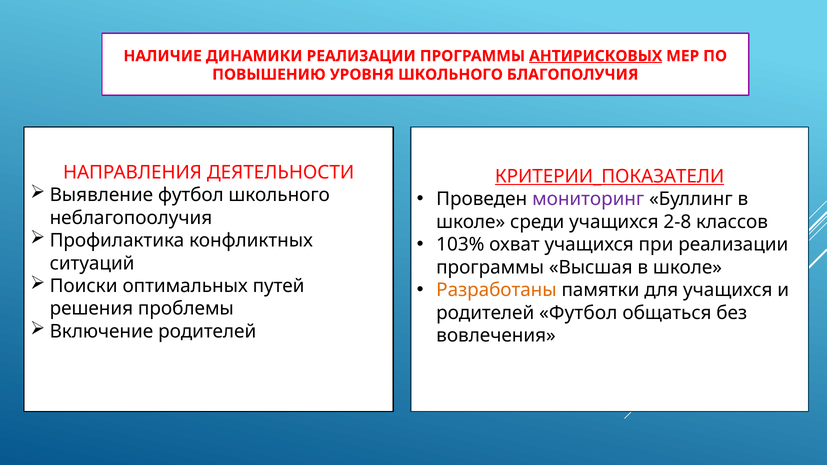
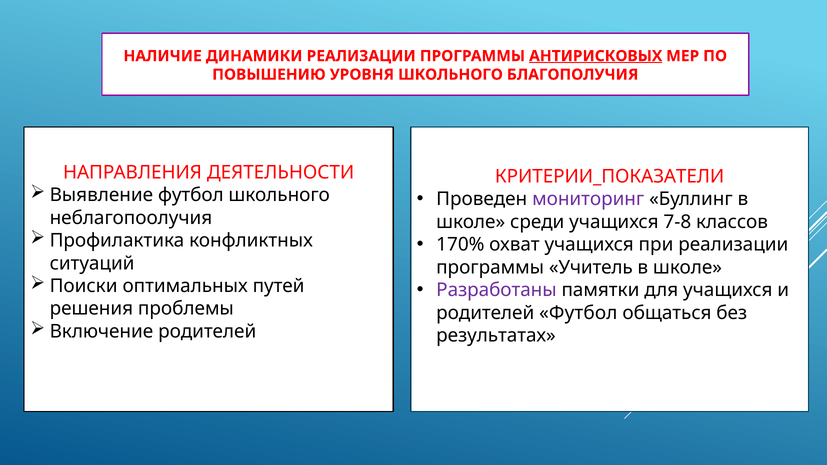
КРИТЕРИИ_ПОКАЗАТЕЛИ underline: present -> none (610, 177)
2-8: 2-8 -> 7-8 (677, 222)
103%: 103% -> 170% (460, 245)
Высшая: Высшая -> Учитель (591, 267)
Разработаны colour: orange -> purple (496, 290)
вовлечения: вовлечения -> результатах (496, 336)
